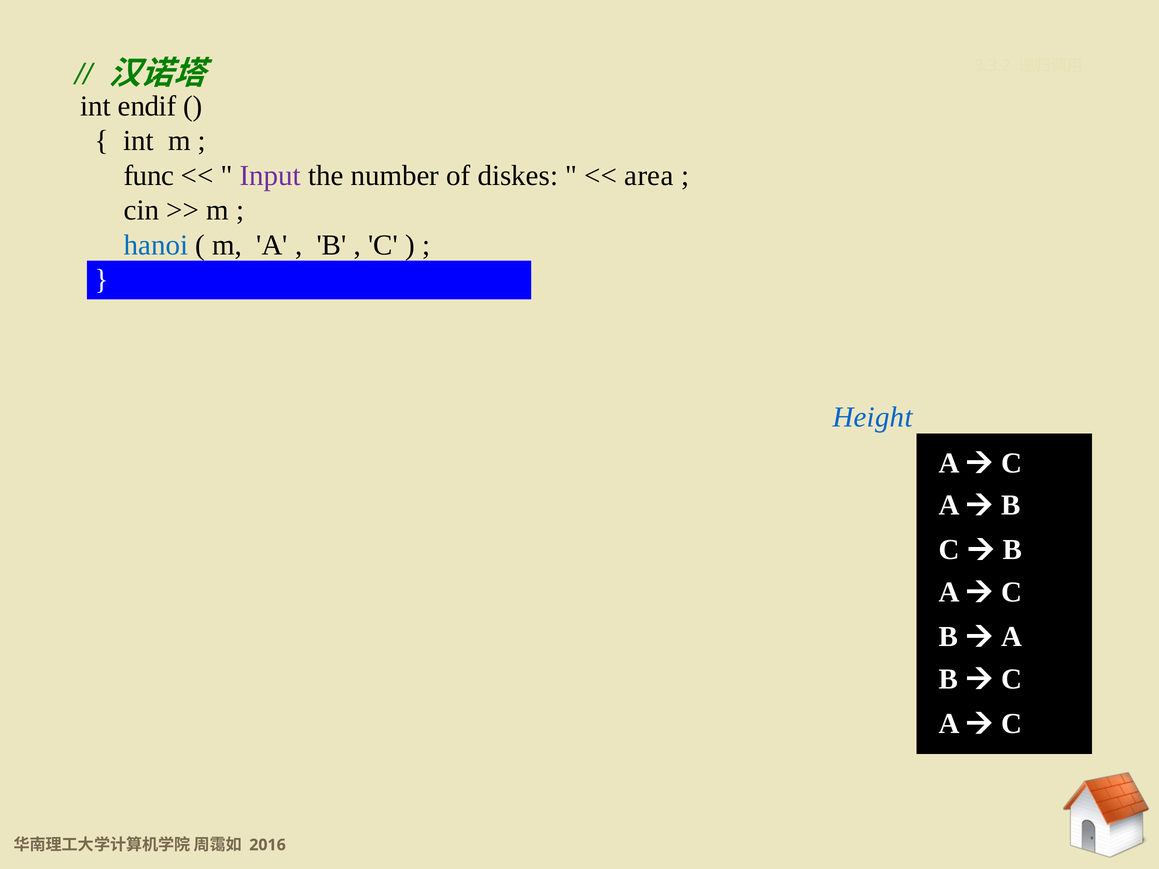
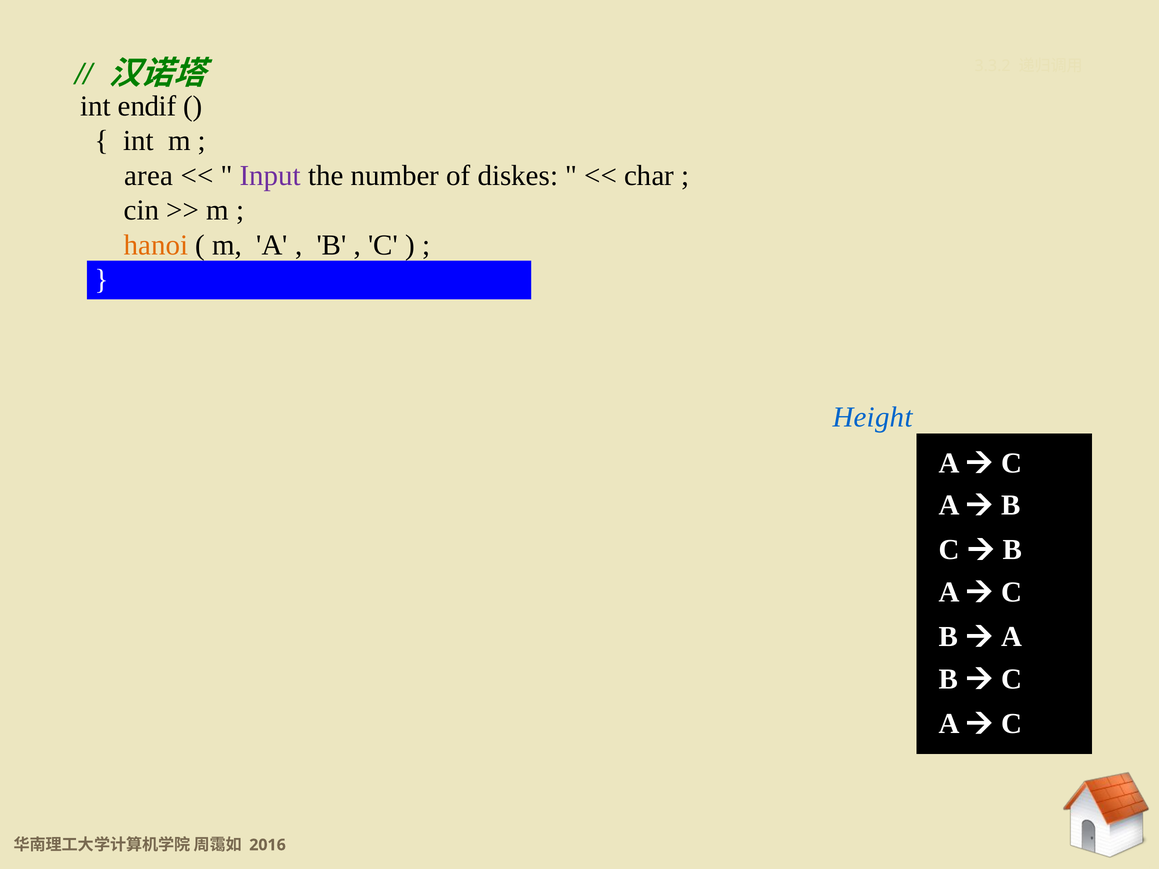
func: func -> area (149, 176)
area: area -> char (649, 176)
hanoi colour: blue -> orange (156, 245)
